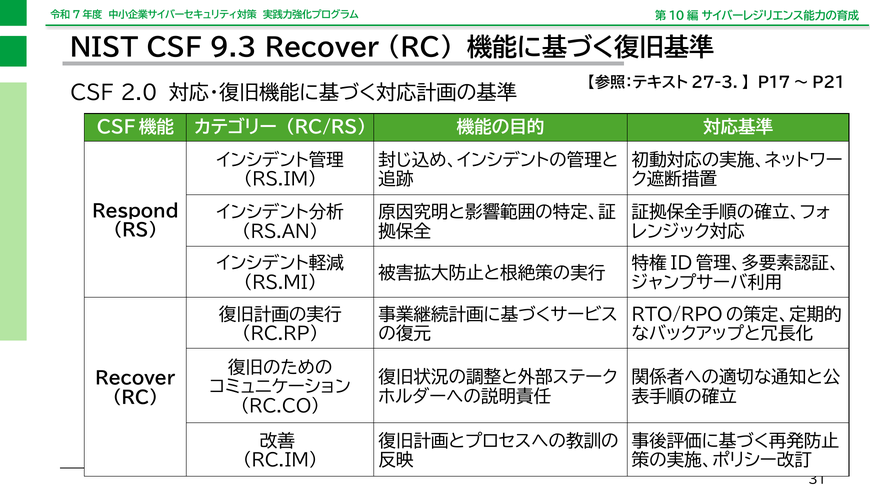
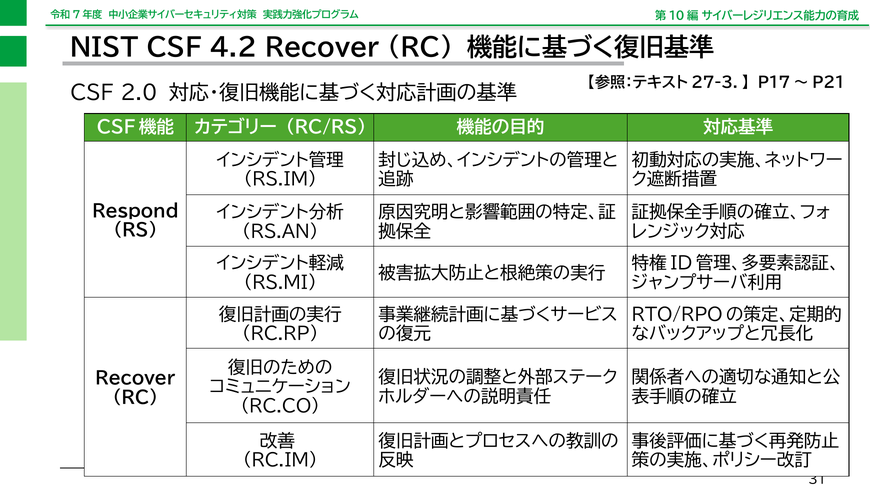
9.3: 9.3 -> 4.2 (234, 48)
